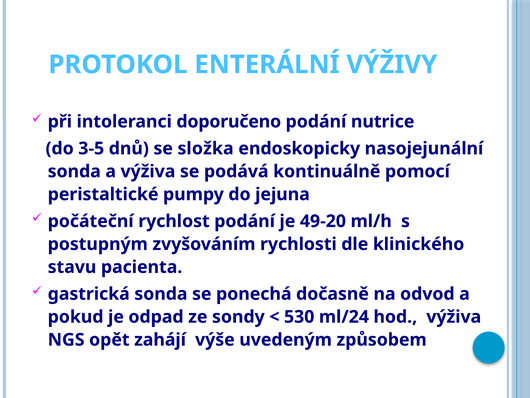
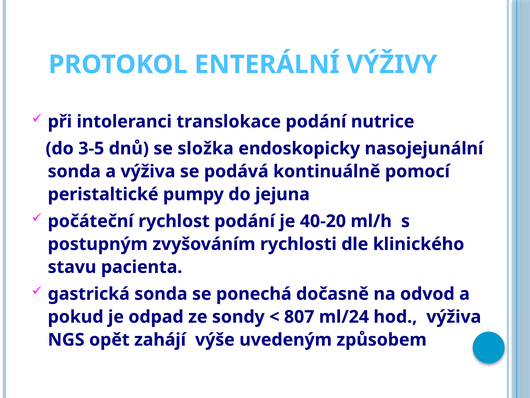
doporučeno: doporučeno -> translokace (229, 121)
49-20: 49-20 -> 40-20 (323, 221)
530: 530 -> 807 (299, 316)
